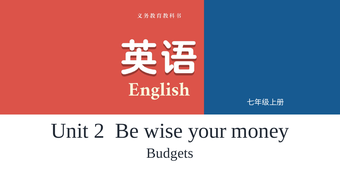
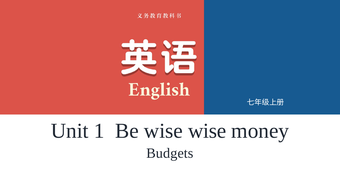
2: 2 -> 1 (99, 131)
wise your: your -> wise (207, 131)
